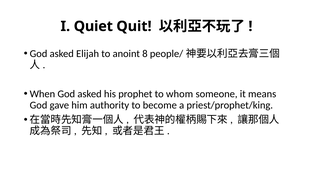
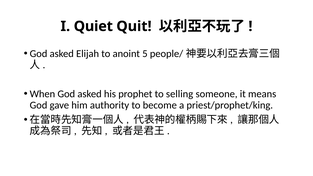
8: 8 -> 5 (145, 54)
whom: whom -> selling (180, 94)
